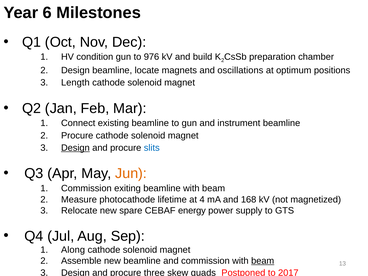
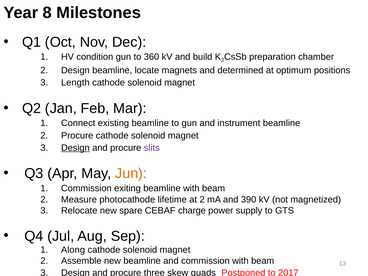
6: 6 -> 8 (47, 13)
976: 976 -> 360 (151, 57)
oscillations: oscillations -> determined (240, 70)
slits colour: blue -> purple (152, 148)
at 4: 4 -> 2 (202, 199)
168: 168 -> 390 (249, 199)
energy: energy -> charge (192, 211)
beam underline: present -> none (263, 261)
